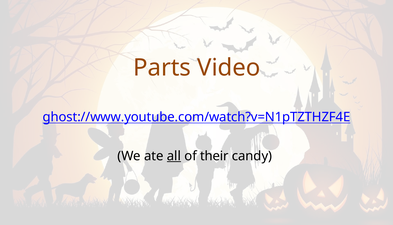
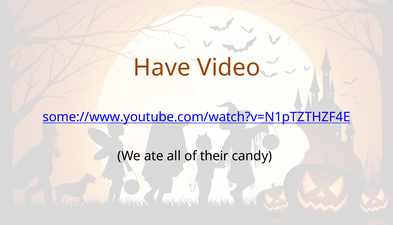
Parts: Parts -> Have (162, 68)
ghost://www.youtube.com/watch?v=N1pTZTHZF4E: ghost://www.youtube.com/watch?v=N1pTZTHZF4E -> some://www.youtube.com/watch?v=N1pTZTHZF4E (196, 117)
all underline: present -> none (174, 156)
